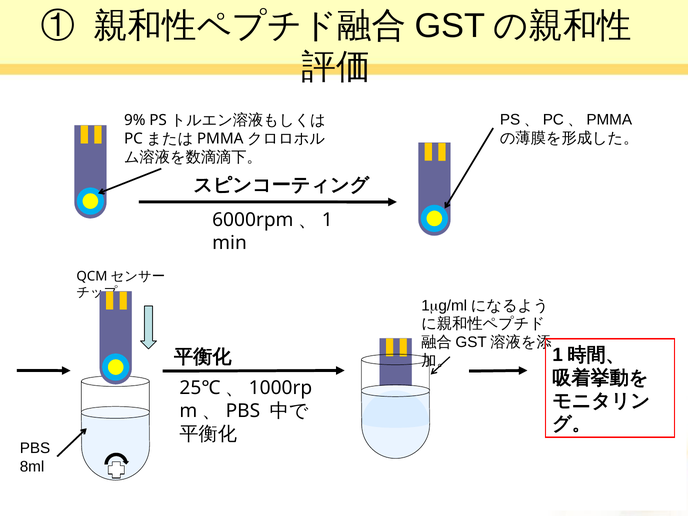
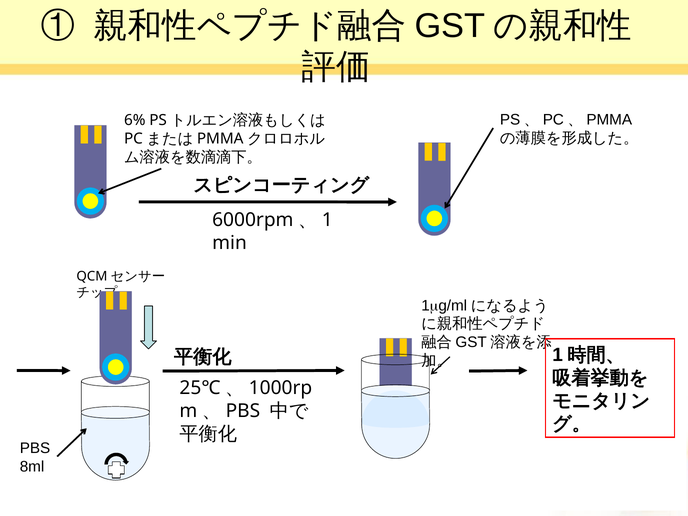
9%: 9% -> 6% (135, 120)
